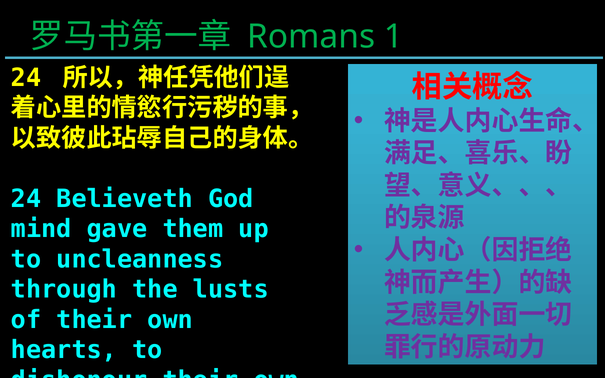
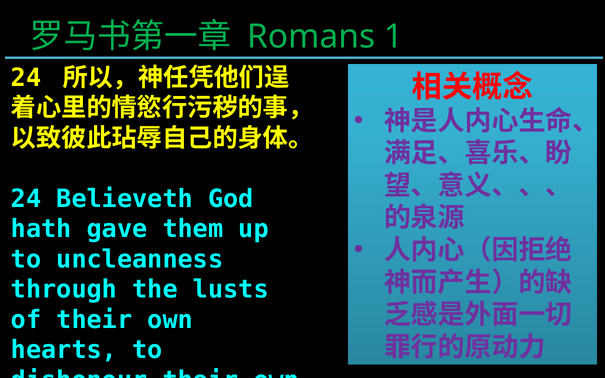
mind: mind -> hath (41, 229)
